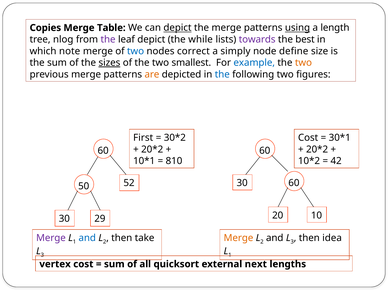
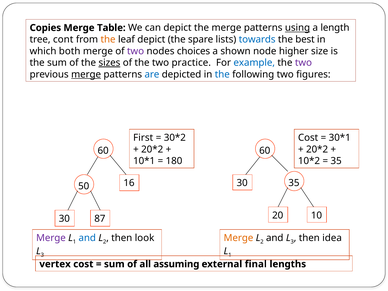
depict underline: present -> none (177, 28)
nlog: nlog -> cont (63, 39)
the colour: purple -> orange (108, 39)
while: while -> spare (201, 39)
towards colour: purple -> blue (257, 39)
note: note -> both (70, 51)
two colour: blue -> purple (136, 51)
correct: correct -> choices (194, 51)
simply: simply -> shown (236, 51)
define: define -> higher (294, 51)
smallest: smallest -> practice (191, 63)
two colour: orange -> purple (303, 63)
merge underline: none -> present (86, 74)
are colour: orange -> blue (152, 74)
810: 810 -> 180 (174, 161)
42: 42 -> 35 (336, 161)
30 60: 60 -> 35 (294, 183)
52: 52 -> 16 (129, 183)
29: 29 -> 87 (100, 219)
take: take -> look (145, 238)
quicksort: quicksort -> assuming (176, 264)
next: next -> final (256, 264)
